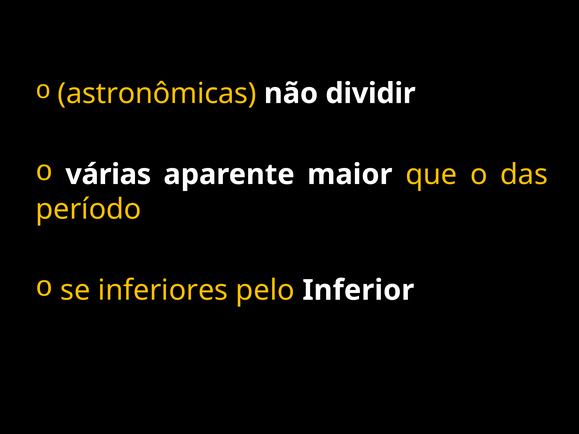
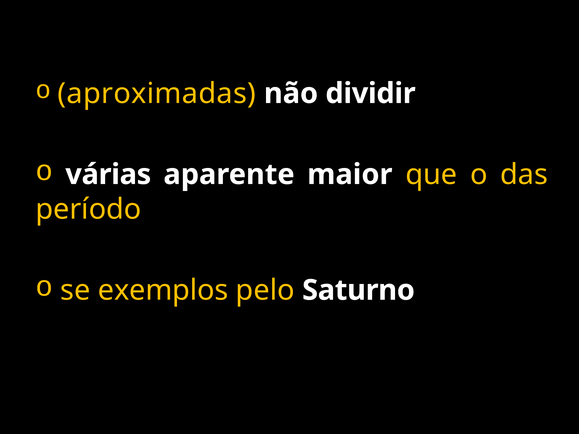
astronômicas: astronômicas -> aproximadas (157, 94)
inferiores: inferiores -> exemplos (163, 290)
Inferior: Inferior -> Saturno (359, 290)
